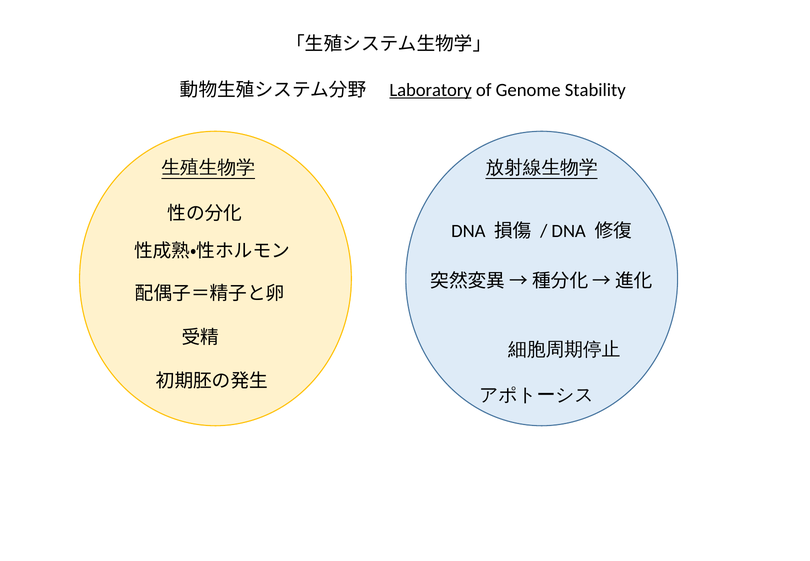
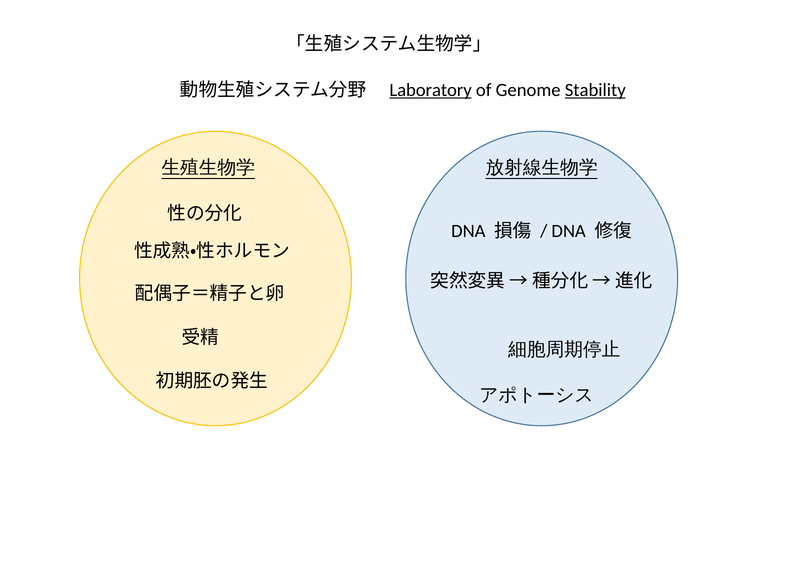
Stability underline: none -> present (595, 90)
